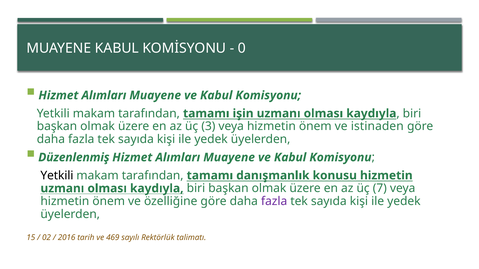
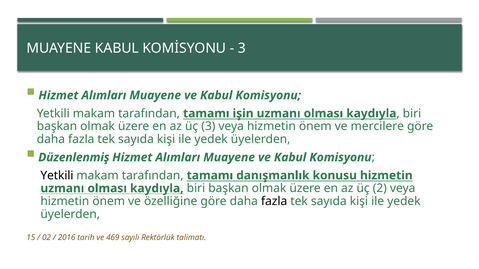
0: 0 -> 3 (242, 48)
istinaden: istinaden -> mercilere (377, 127)
7: 7 -> 2 (380, 189)
fazla colour: purple -> black (274, 202)
